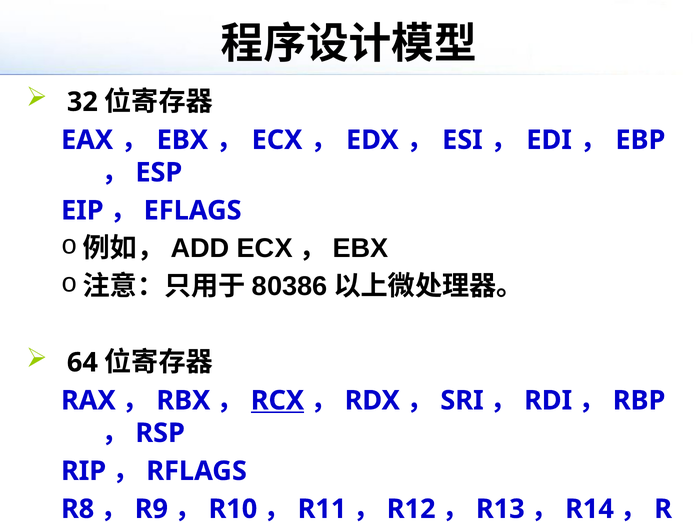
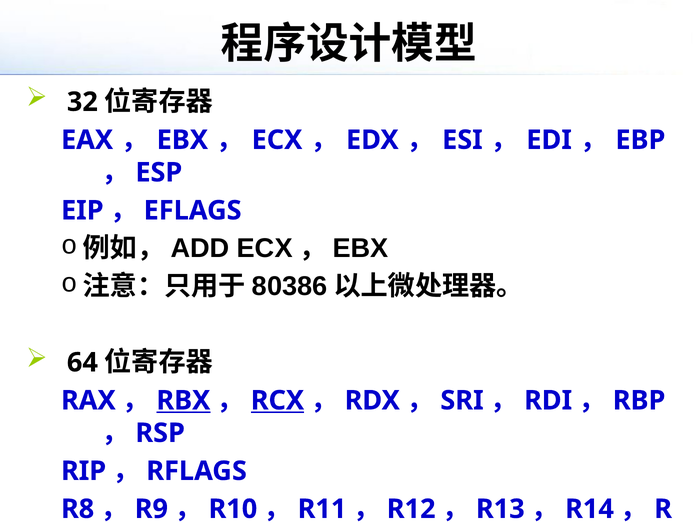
RBX underline: none -> present (183, 401)
